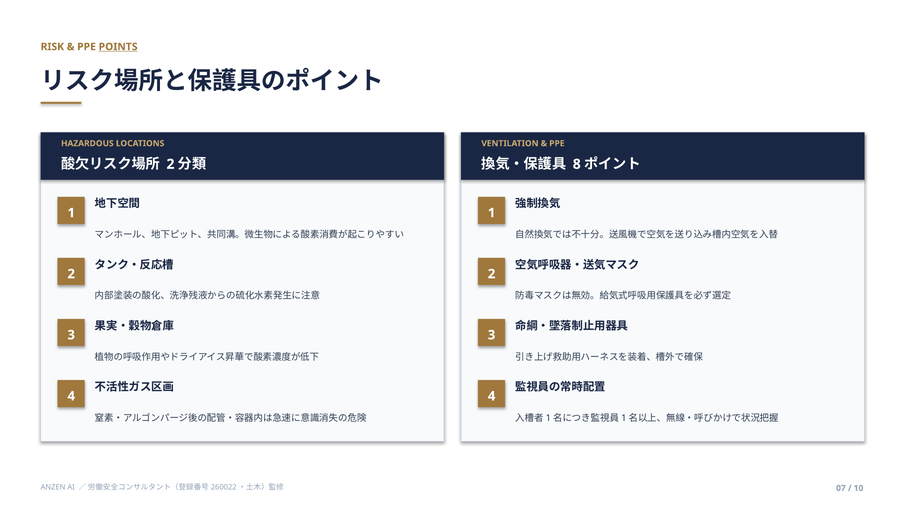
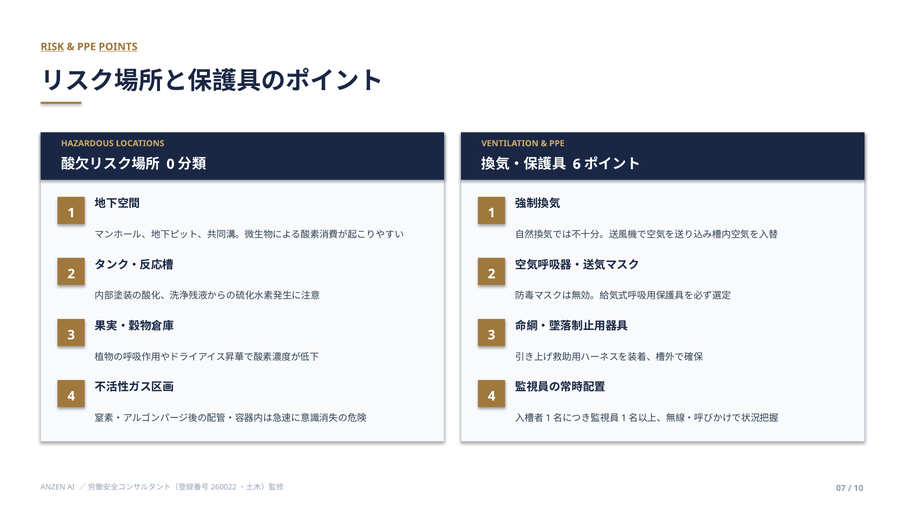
RISK underline: none -> present (52, 47)
2: 2 -> 0 (170, 164)
8: 8 -> 6 (577, 164)
